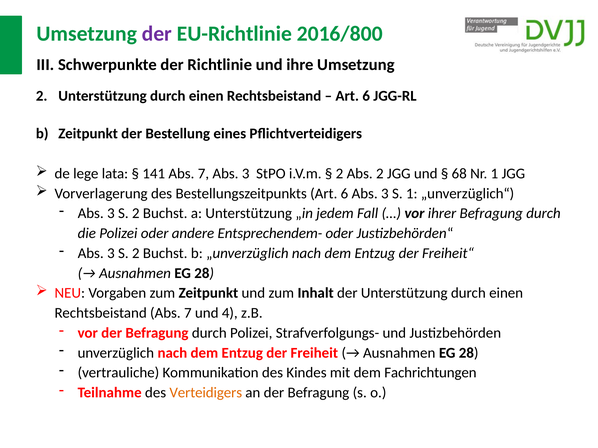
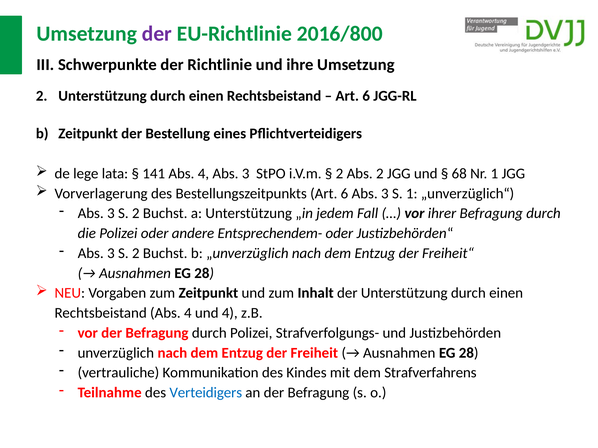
141 Abs 7: 7 -> 4 (203, 174)
Rechtsbeistand Abs 7: 7 -> 4 (188, 313)
Fachrichtungen: Fachrichtungen -> Strafverfahrens (430, 373)
Verteidigers colour: orange -> blue (206, 393)
